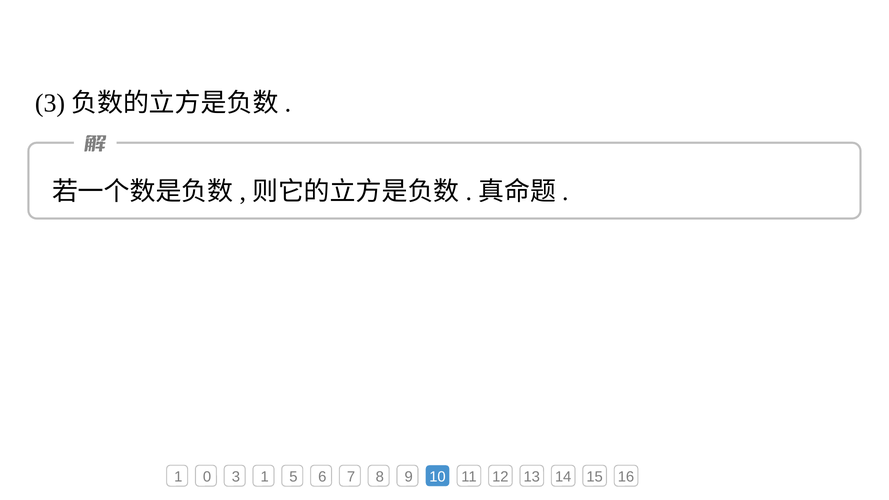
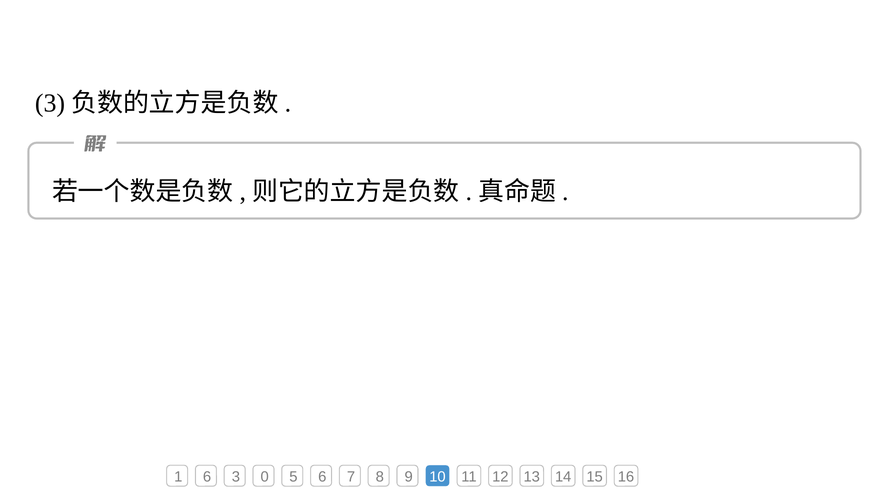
1 0: 0 -> 6 (207, 477)
3 1: 1 -> 0 (265, 477)
